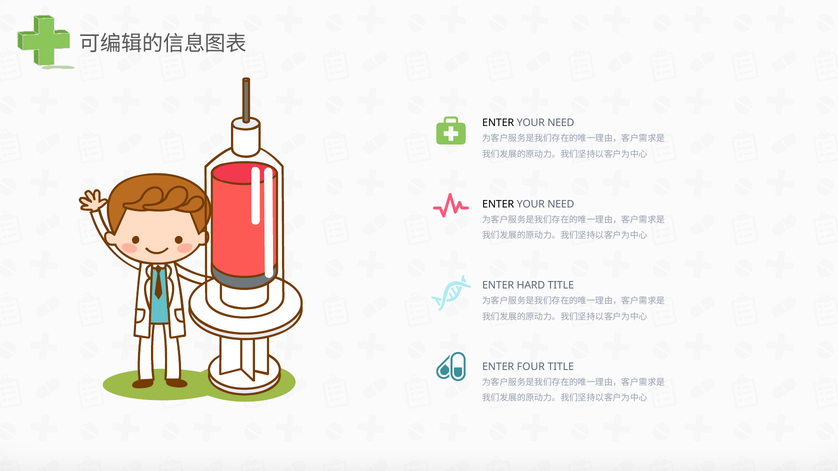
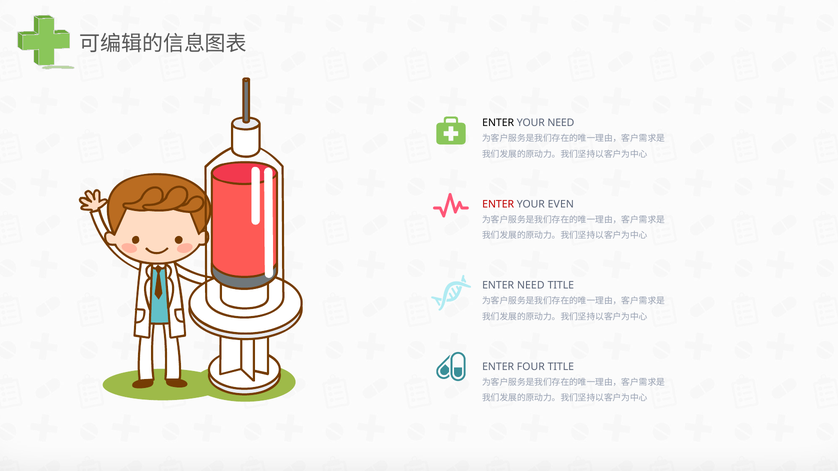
ENTER colour: black -> red (498, 204)
NEED: NEED -> EVEN (561, 204)
ENTER HARD: HARD -> NEED (531, 286)
